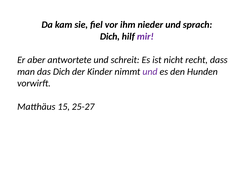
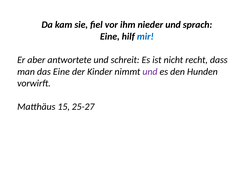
Dich: Dich -> Eine (110, 36)
mir colour: purple -> blue (145, 36)
das Dich: Dich -> Eine (61, 71)
